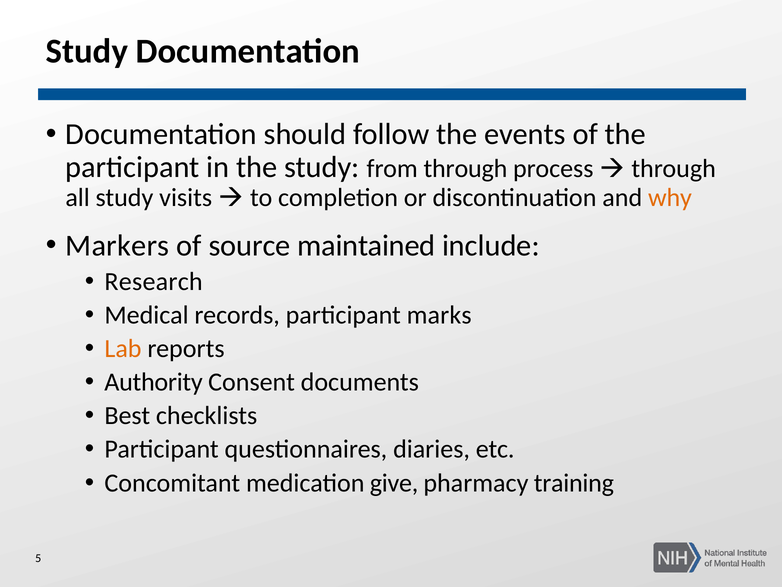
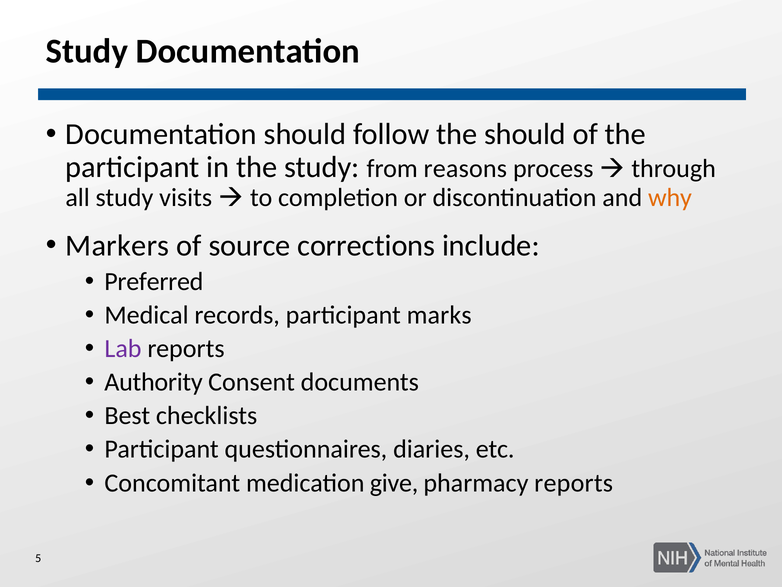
the events: events -> should (525, 134)
from through: through -> reasons (465, 168)
maintained: maintained -> corrections (366, 245)
Research: Research -> Preferred (154, 281)
Lab colour: orange -> purple (123, 348)
pharmacy training: training -> reports (574, 483)
